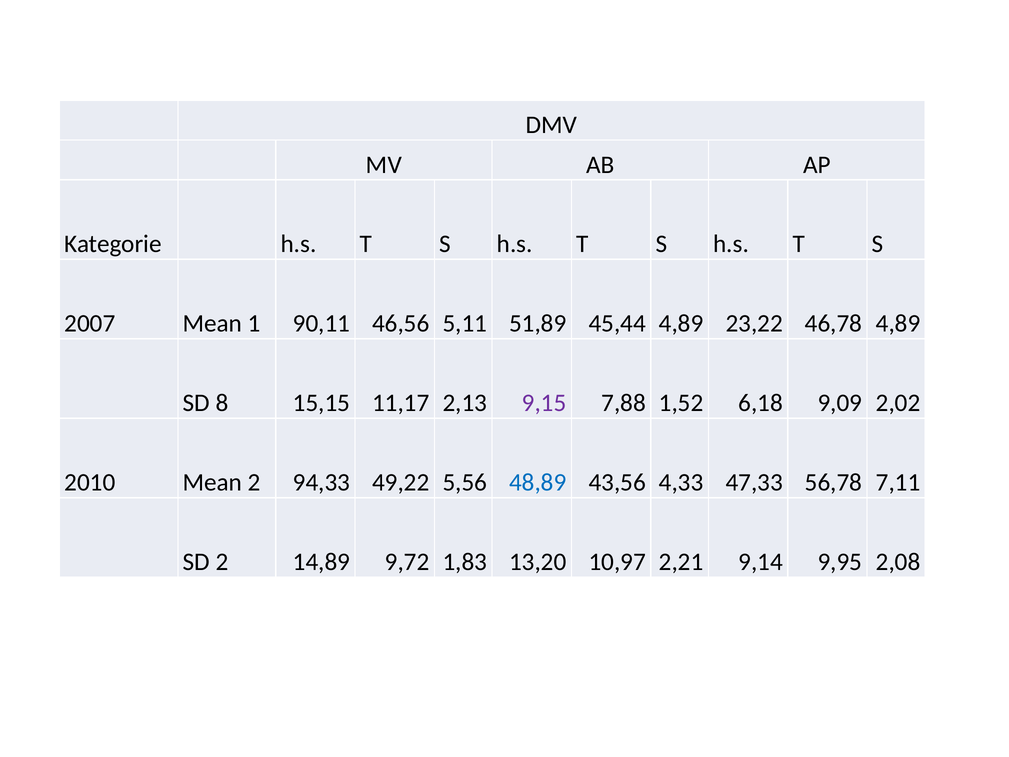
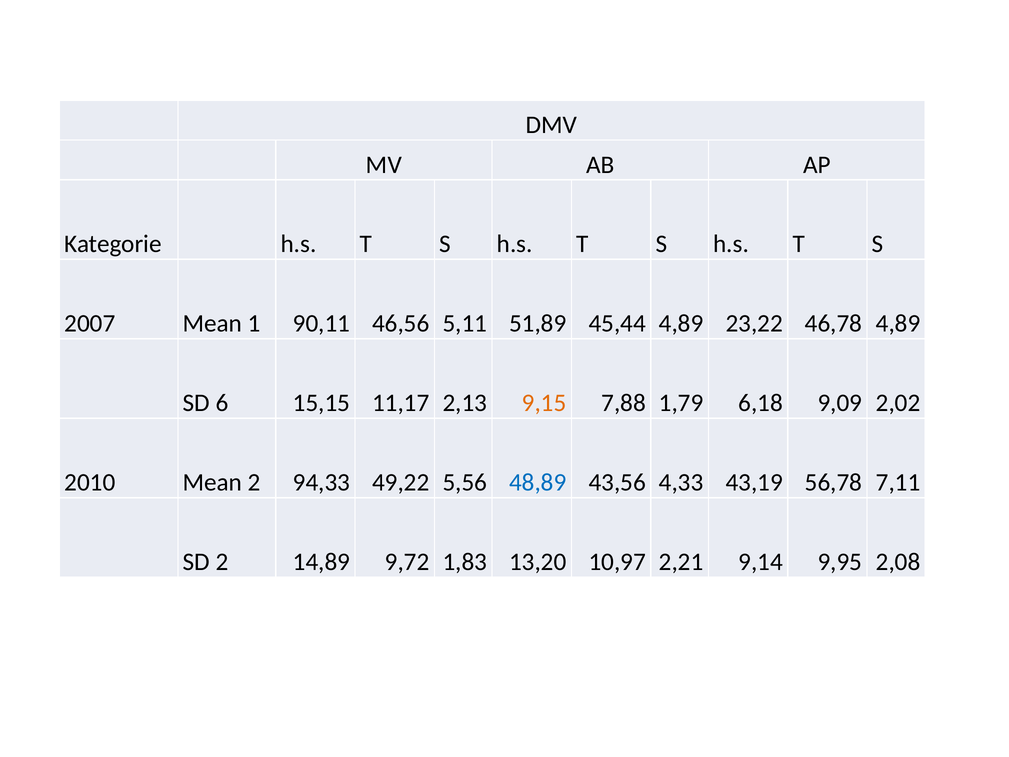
8: 8 -> 6 (222, 403)
9,15 colour: purple -> orange (544, 403)
1,52: 1,52 -> 1,79 (681, 403)
47,33: 47,33 -> 43,19 (754, 482)
